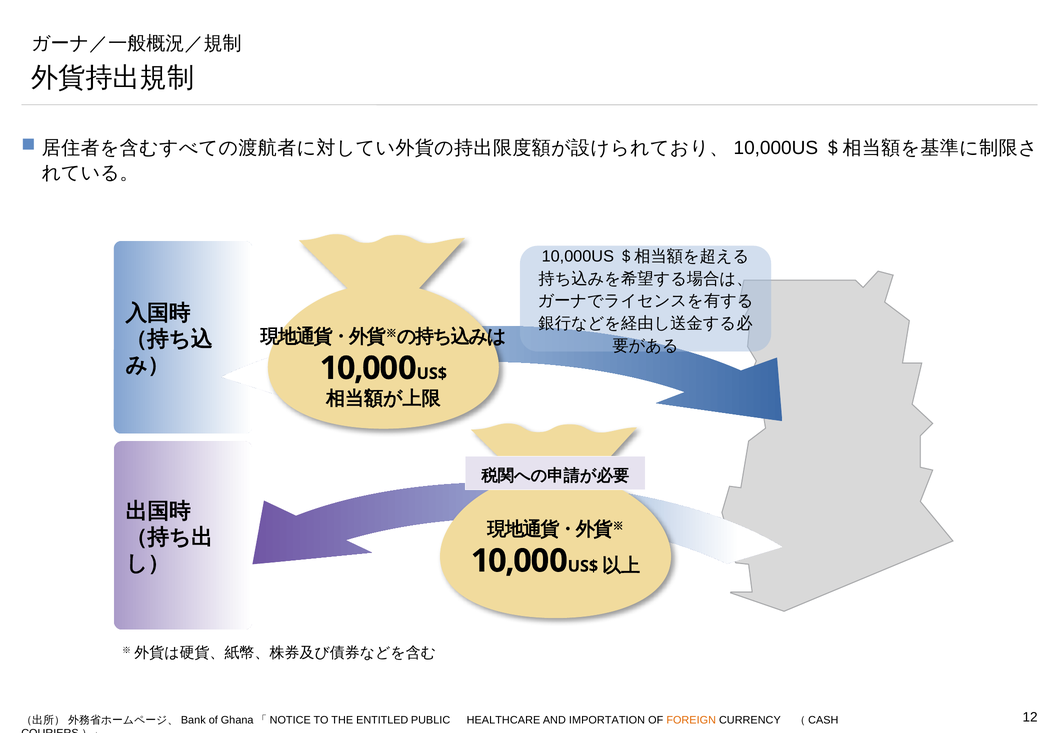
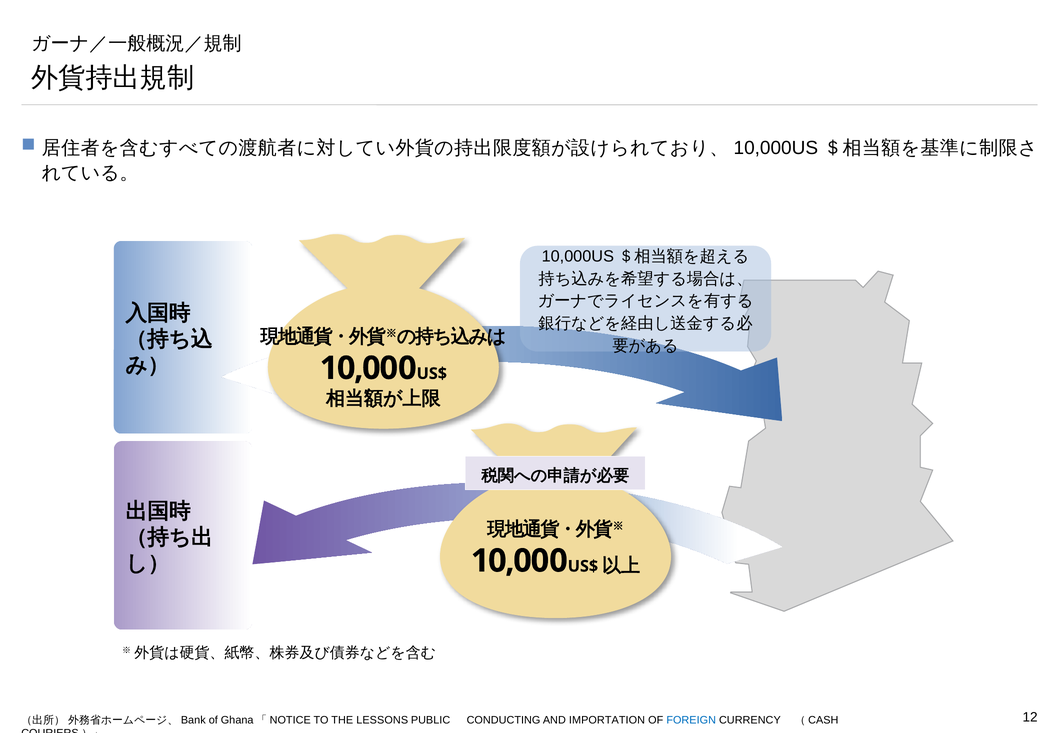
ENTITLED: ENTITLED -> LESSONS (382, 720)
HEALTHCARE: HEALTHCARE -> CONDUCTING (503, 720)
FOREIGN colour: orange -> blue (691, 720)
